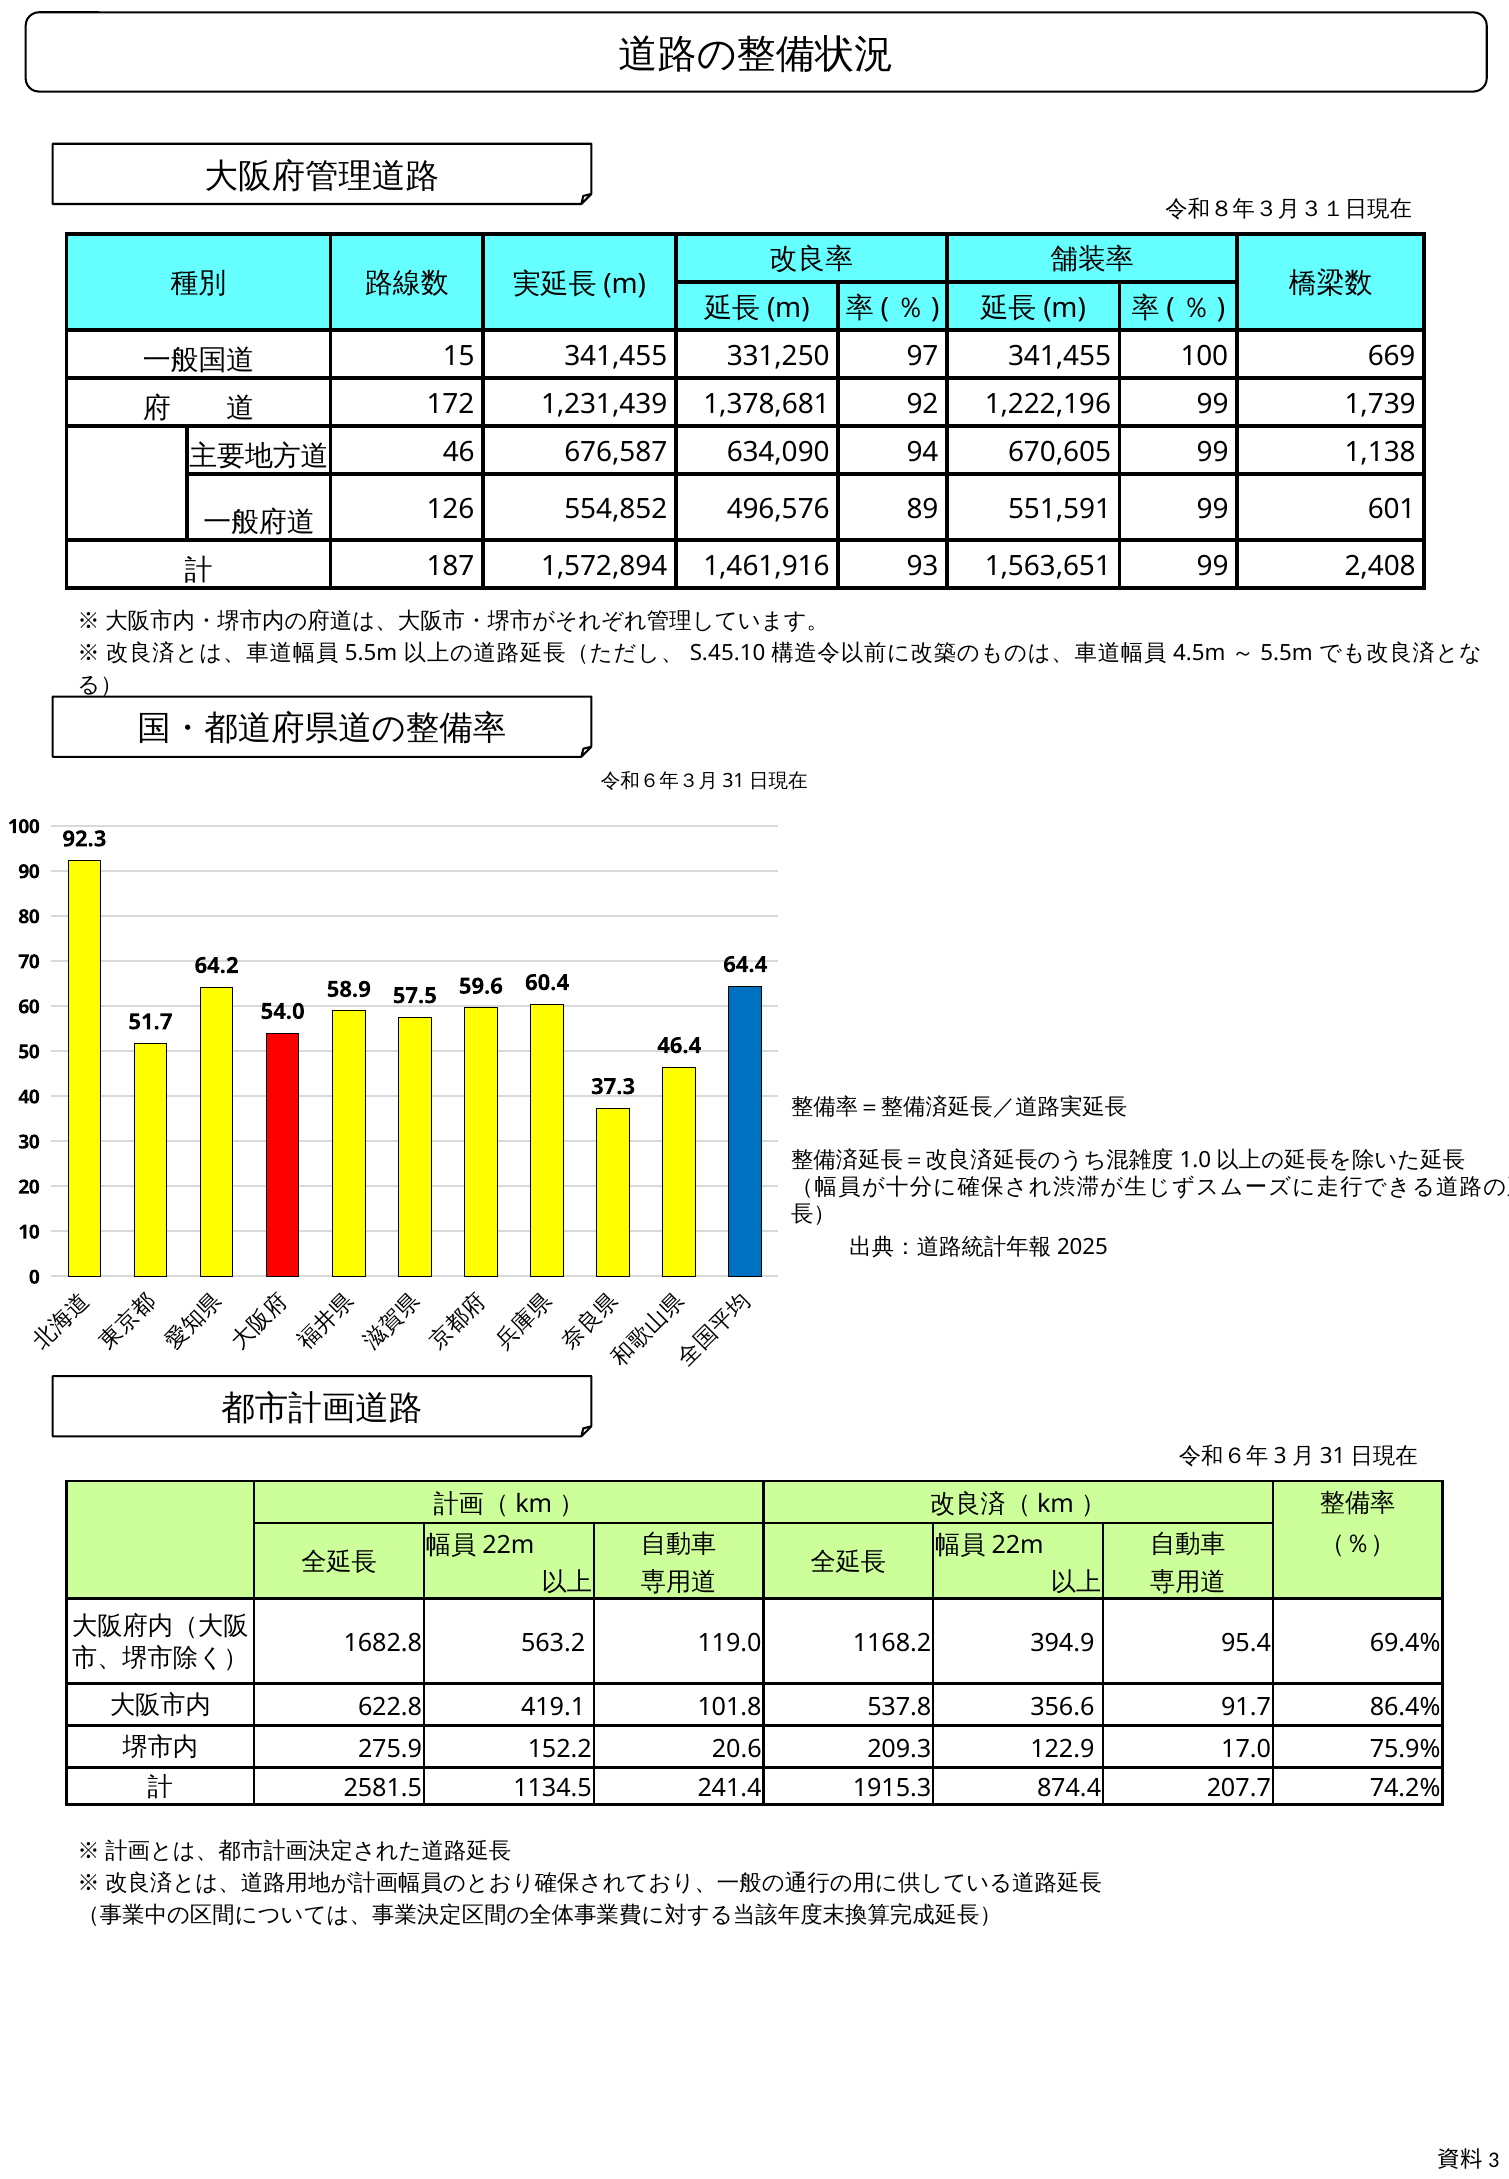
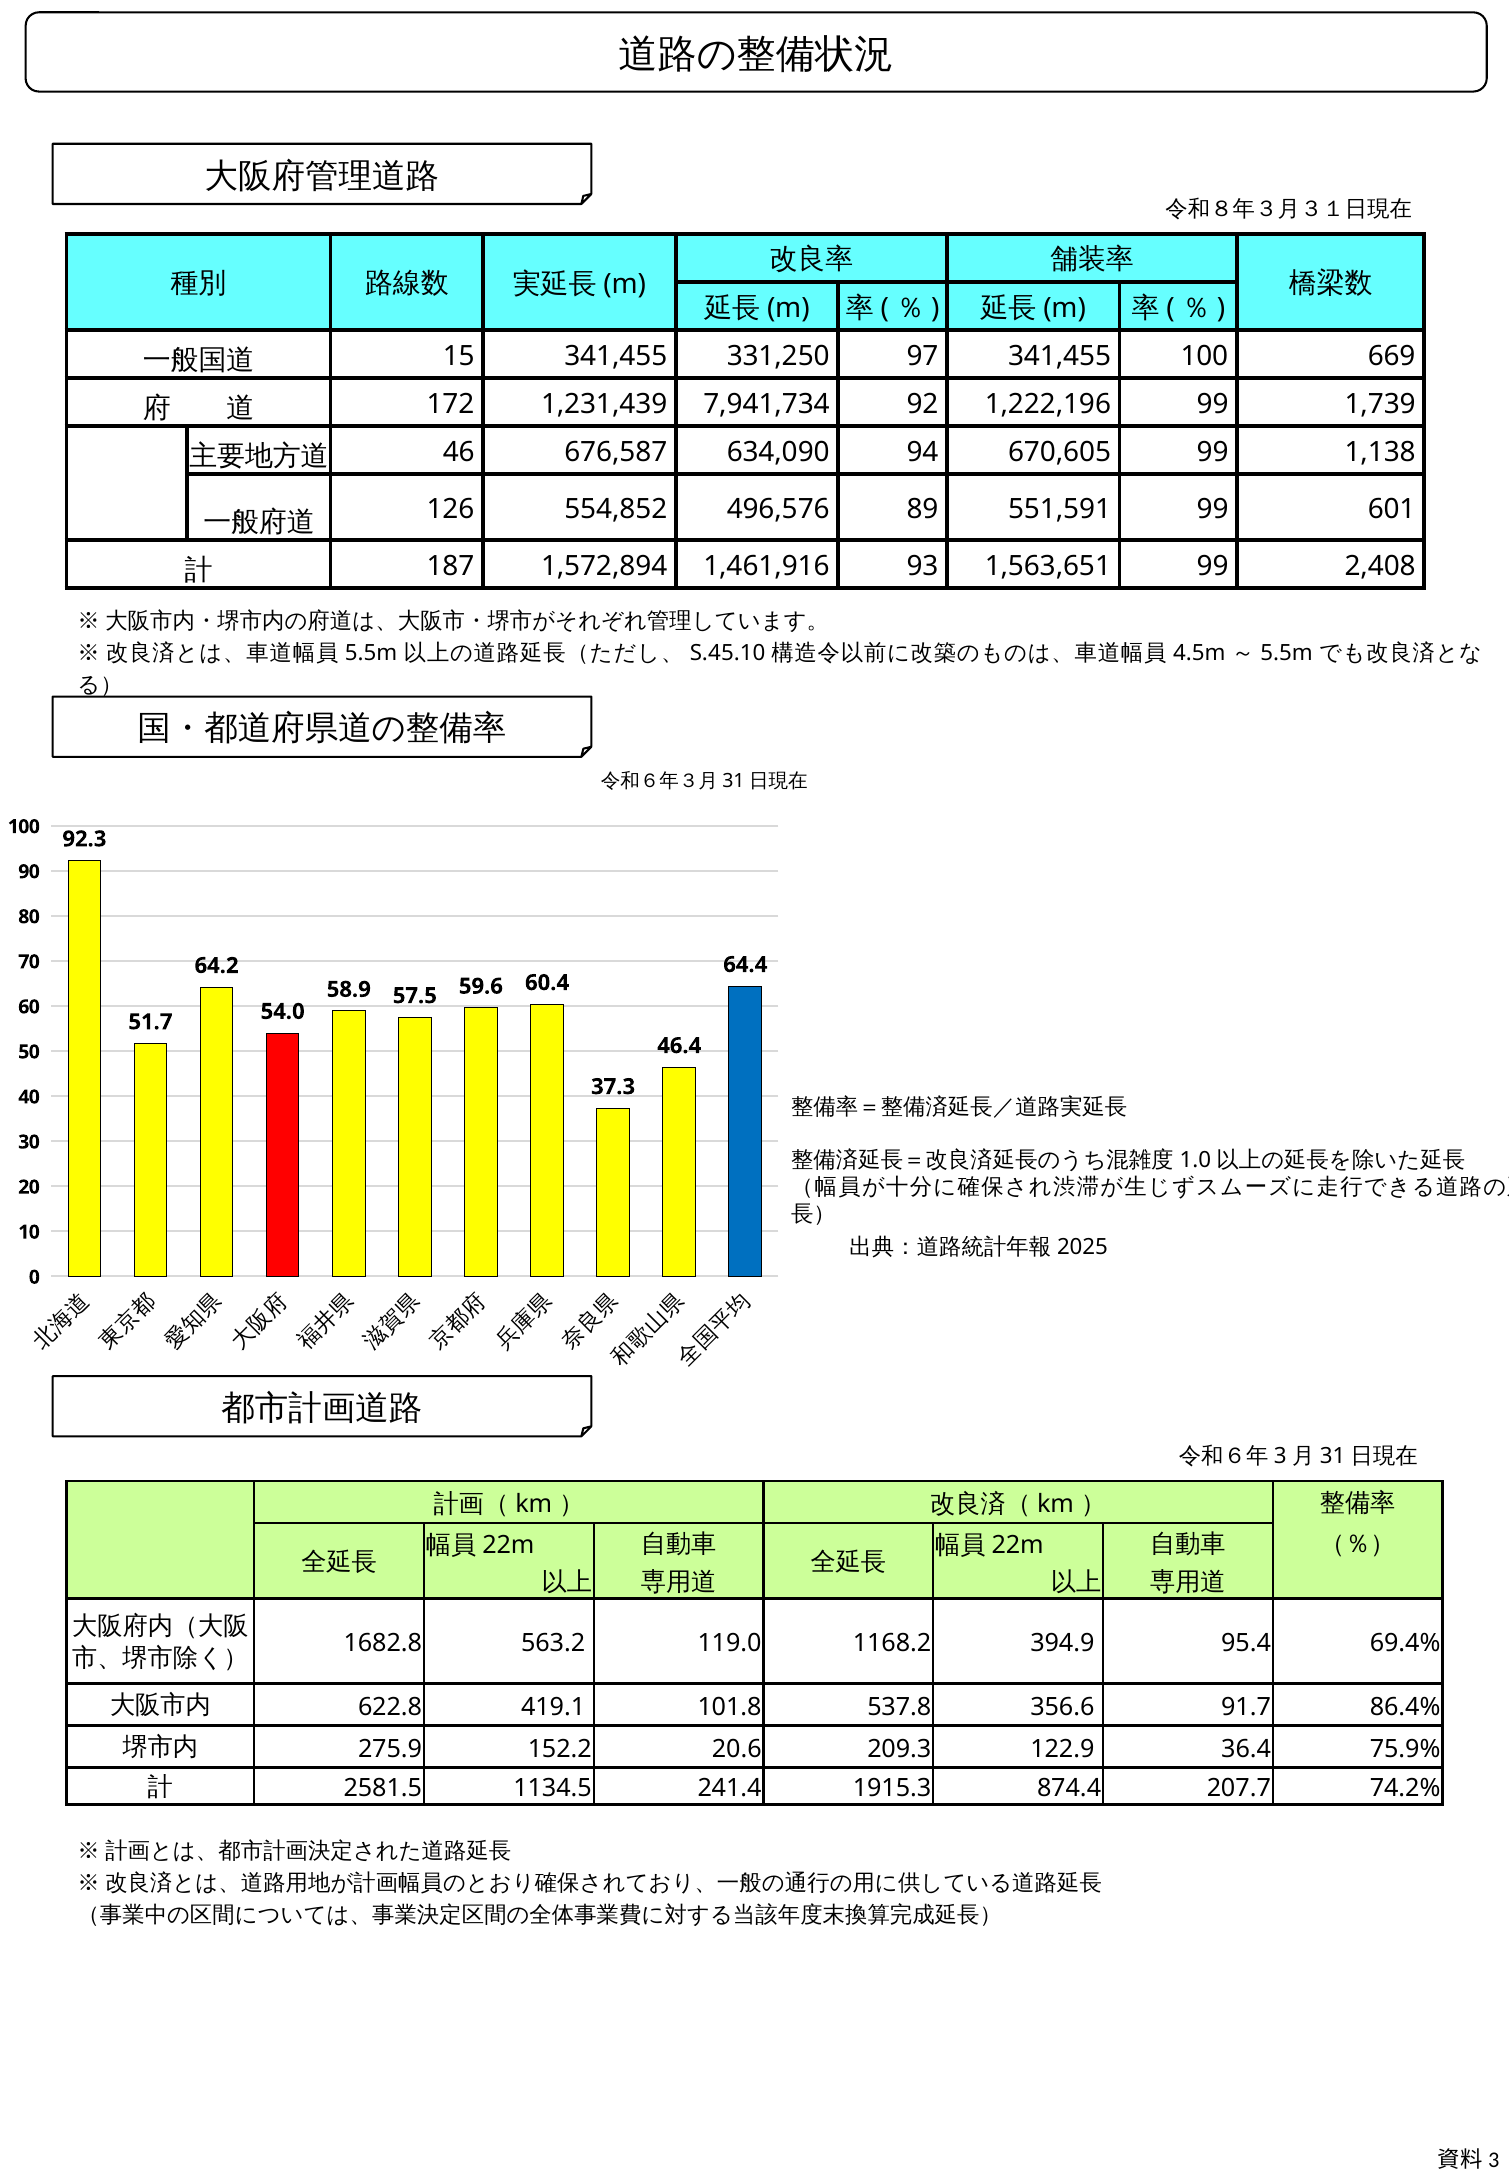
1,378,681: 1,378,681 -> 7,941,734 (767, 405)
17.0: 17.0 -> 36.4 (1246, 1749)
